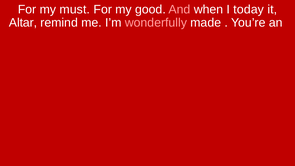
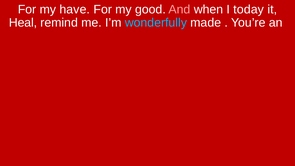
must: must -> have (75, 9)
Altar: Altar -> Heal (23, 23)
wonderfully colour: pink -> light blue (156, 23)
